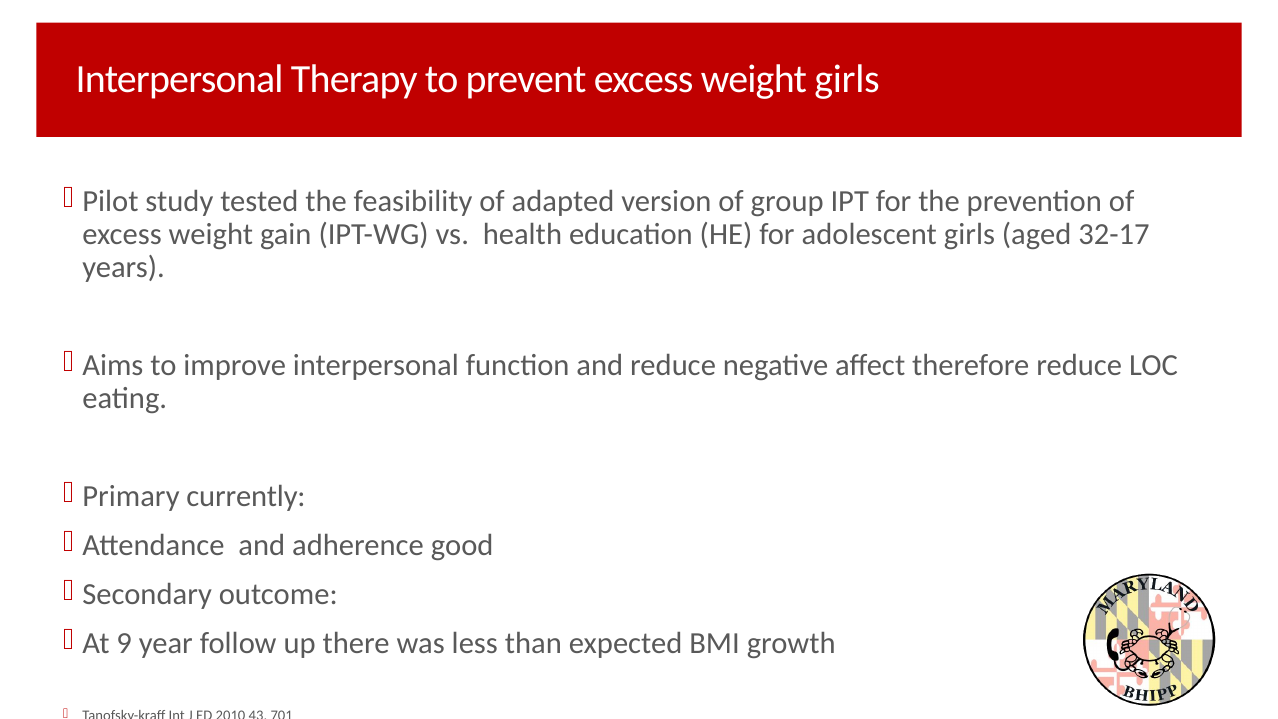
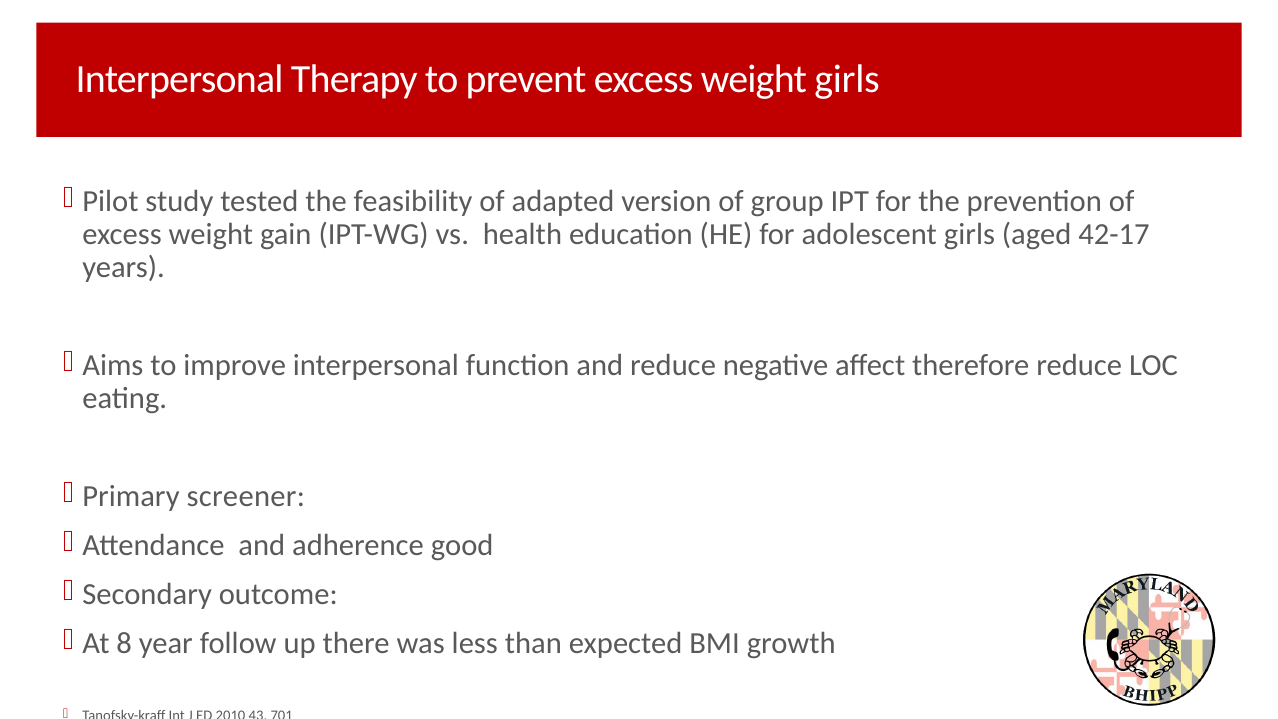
32-17: 32-17 -> 42-17 (1114, 235)
currently: currently -> screener (246, 497)
9: 9 -> 8 (124, 644)
